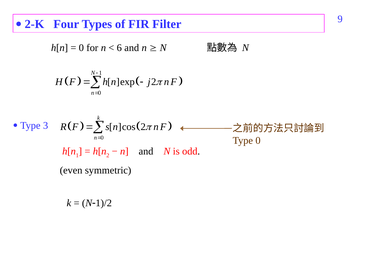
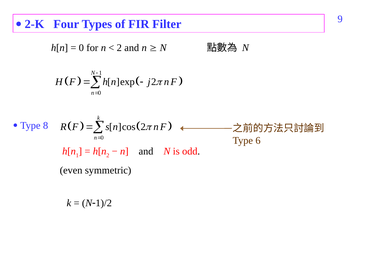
6: 6 -> 2 (119, 48)
3: 3 -> 8 (46, 126)
Type 0: 0 -> 6 (258, 141)
